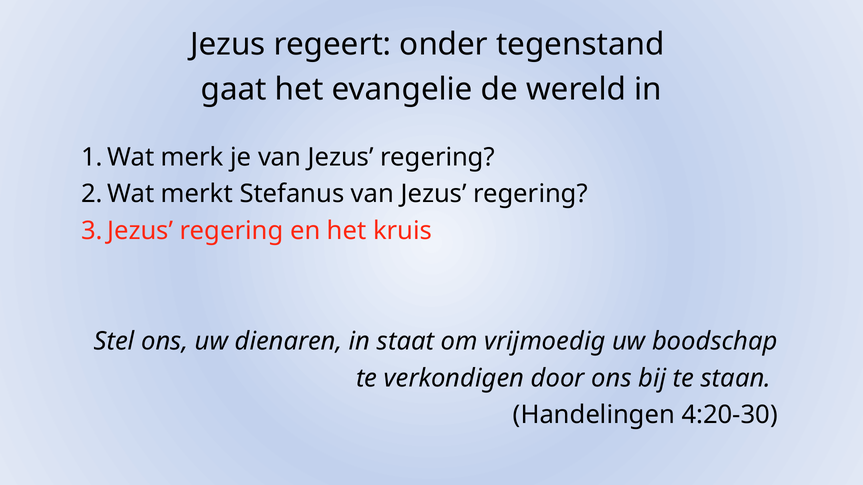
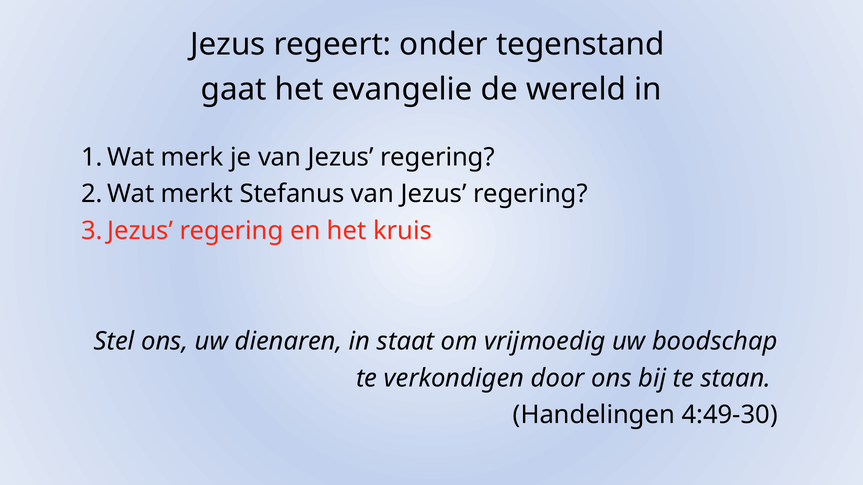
4:20-30: 4:20-30 -> 4:49-30 (730, 415)
